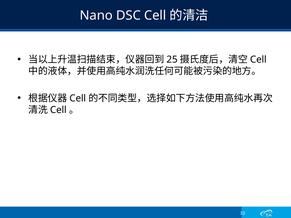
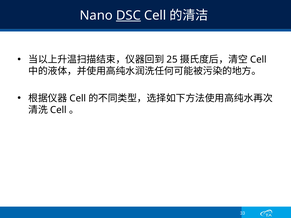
DSC underline: none -> present (128, 15)
